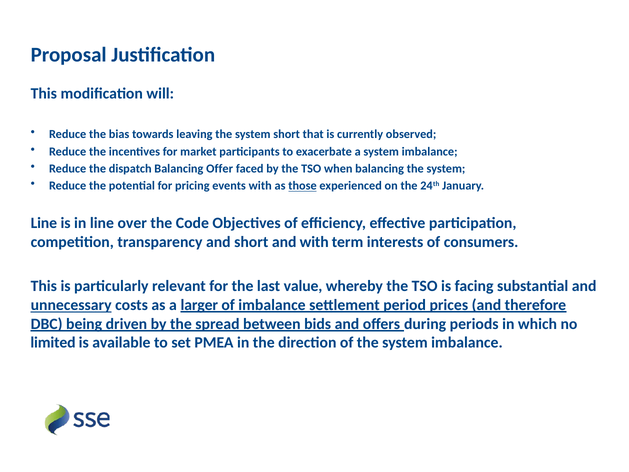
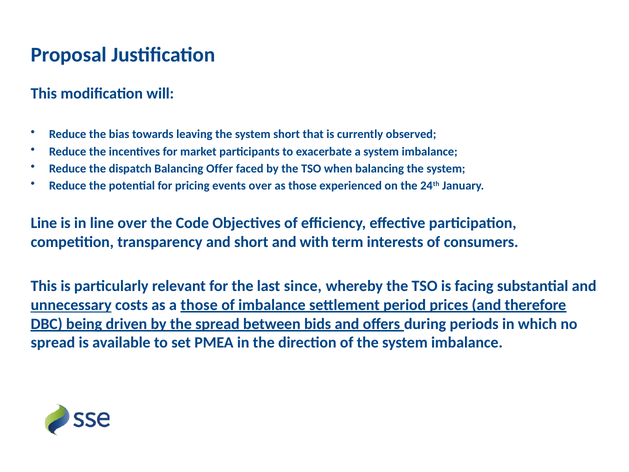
events with: with -> over (260, 186)
those underline: present -> none (303, 186)
value: value -> since (303, 286)
a larger: larger -> those (199, 305)
limited: limited -> spread (53, 343)
